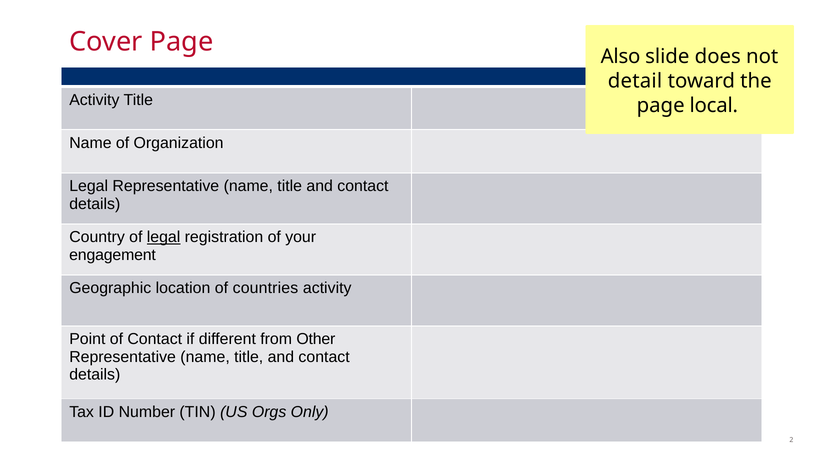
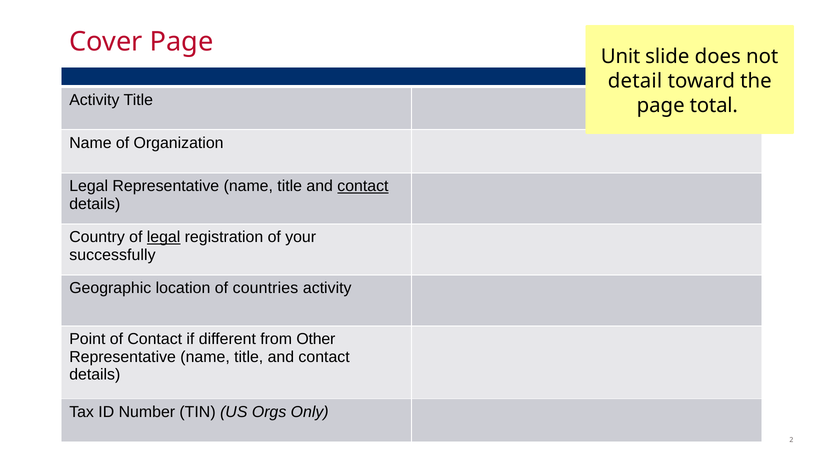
Also: Also -> Unit (621, 56)
local: local -> total (714, 105)
contact underline: none -> present (363, 186)
engagement: engagement -> successfully (112, 255)
